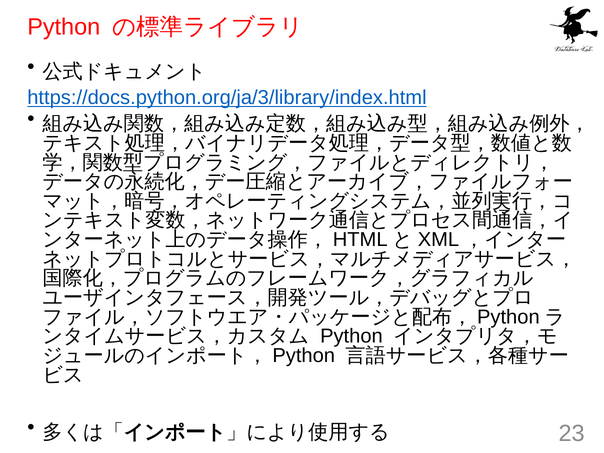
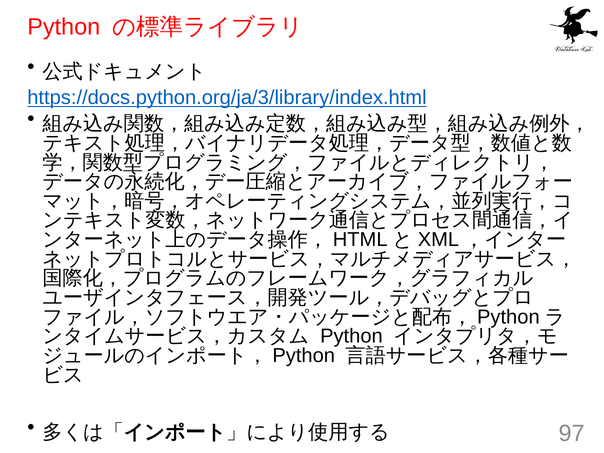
23: 23 -> 97 (572, 434)
